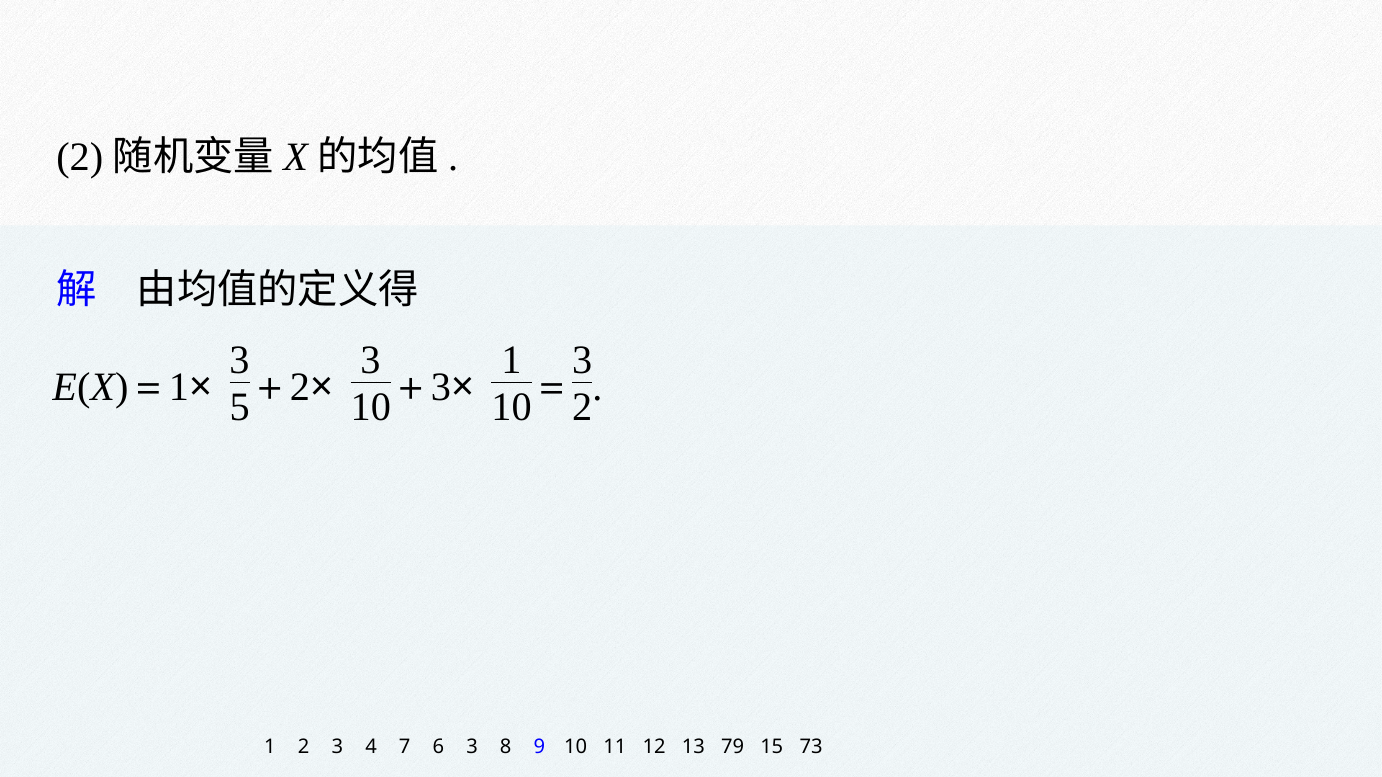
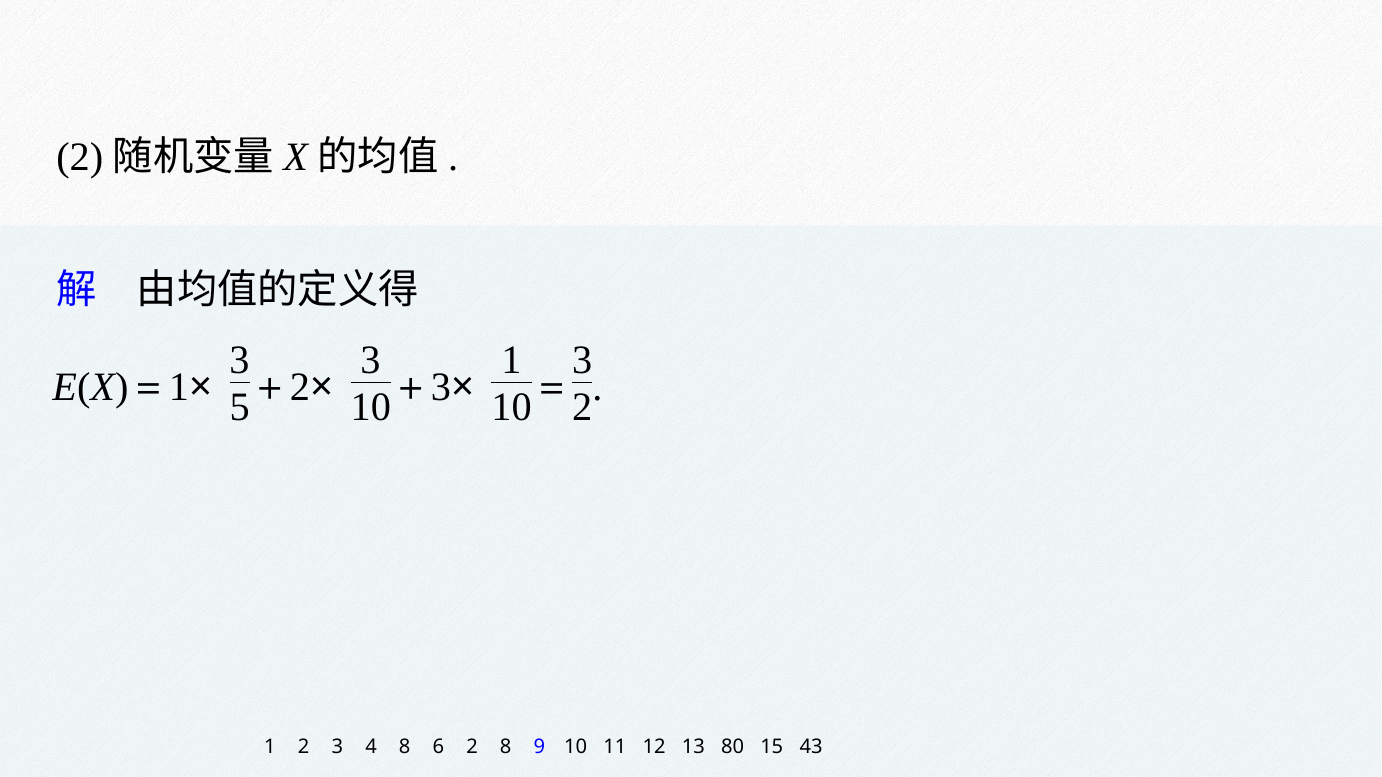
4 7: 7 -> 8 (405, 747)
6 3: 3 -> 2 (472, 747)
79: 79 -> 80 (733, 747)
73: 73 -> 43 (811, 747)
